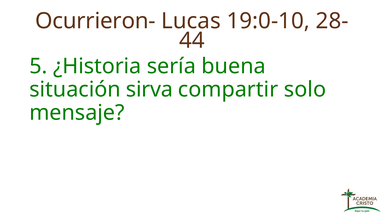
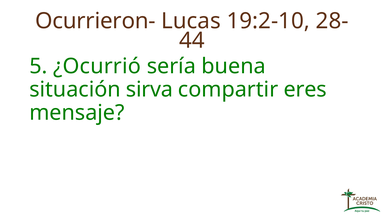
19:0-10: 19:0-10 -> 19:2-10 (268, 21)
¿Historia: ¿Historia -> ¿Ocurrió (97, 66)
solo: solo -> eres (305, 90)
